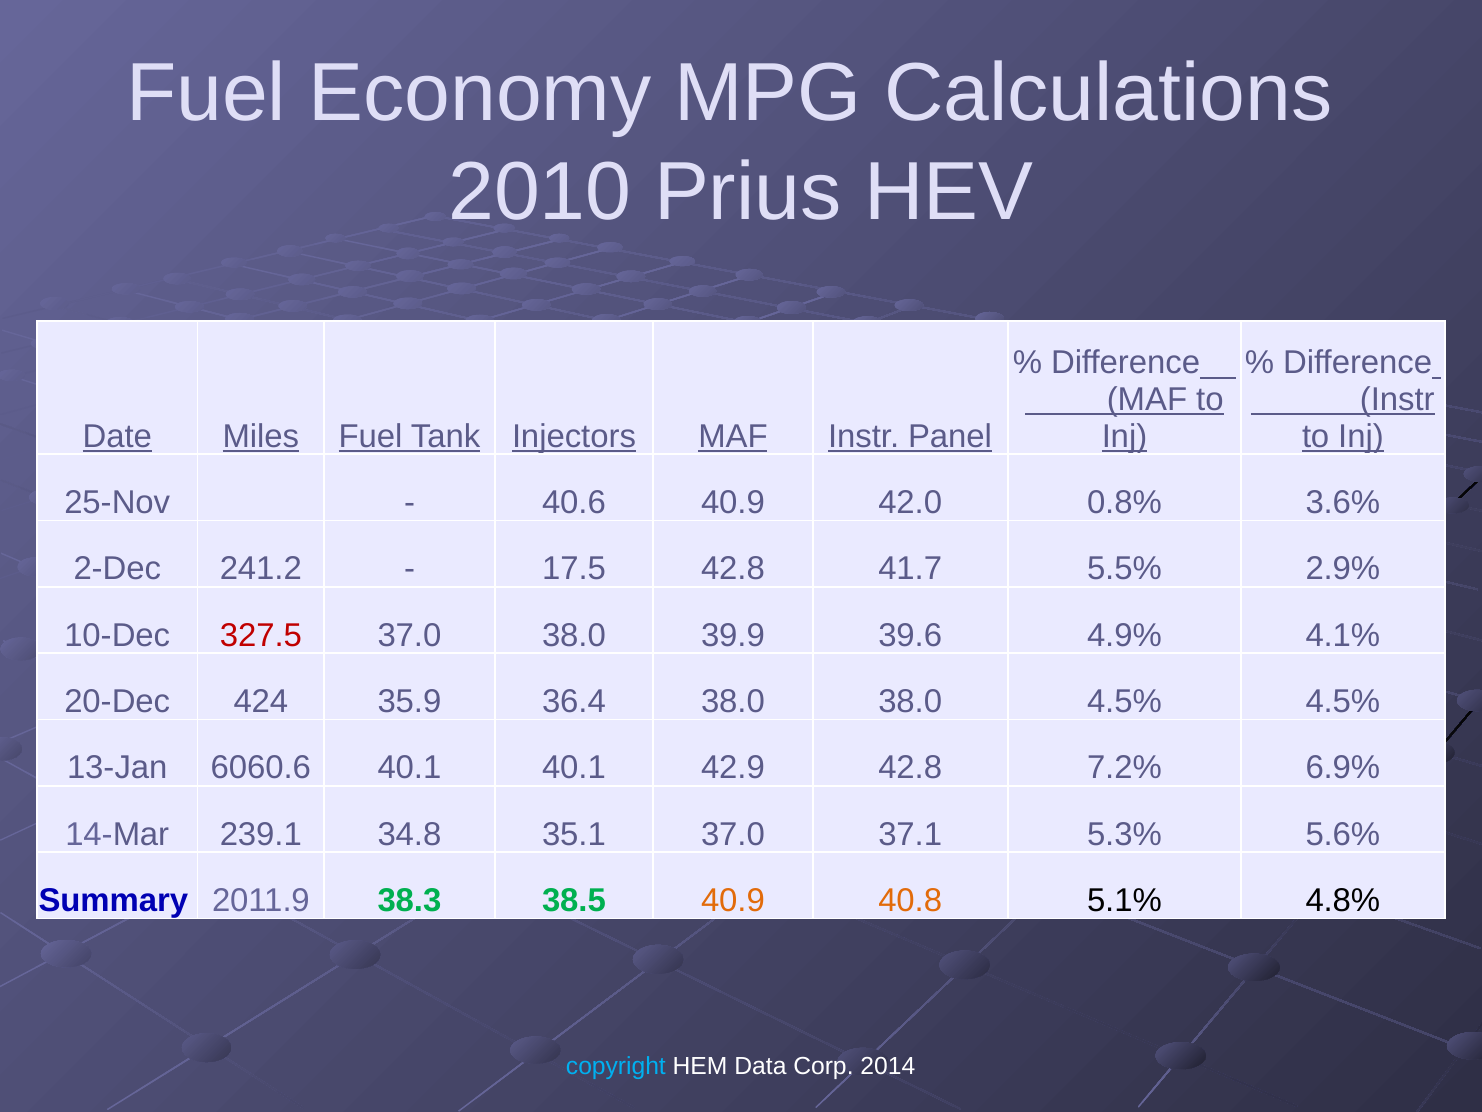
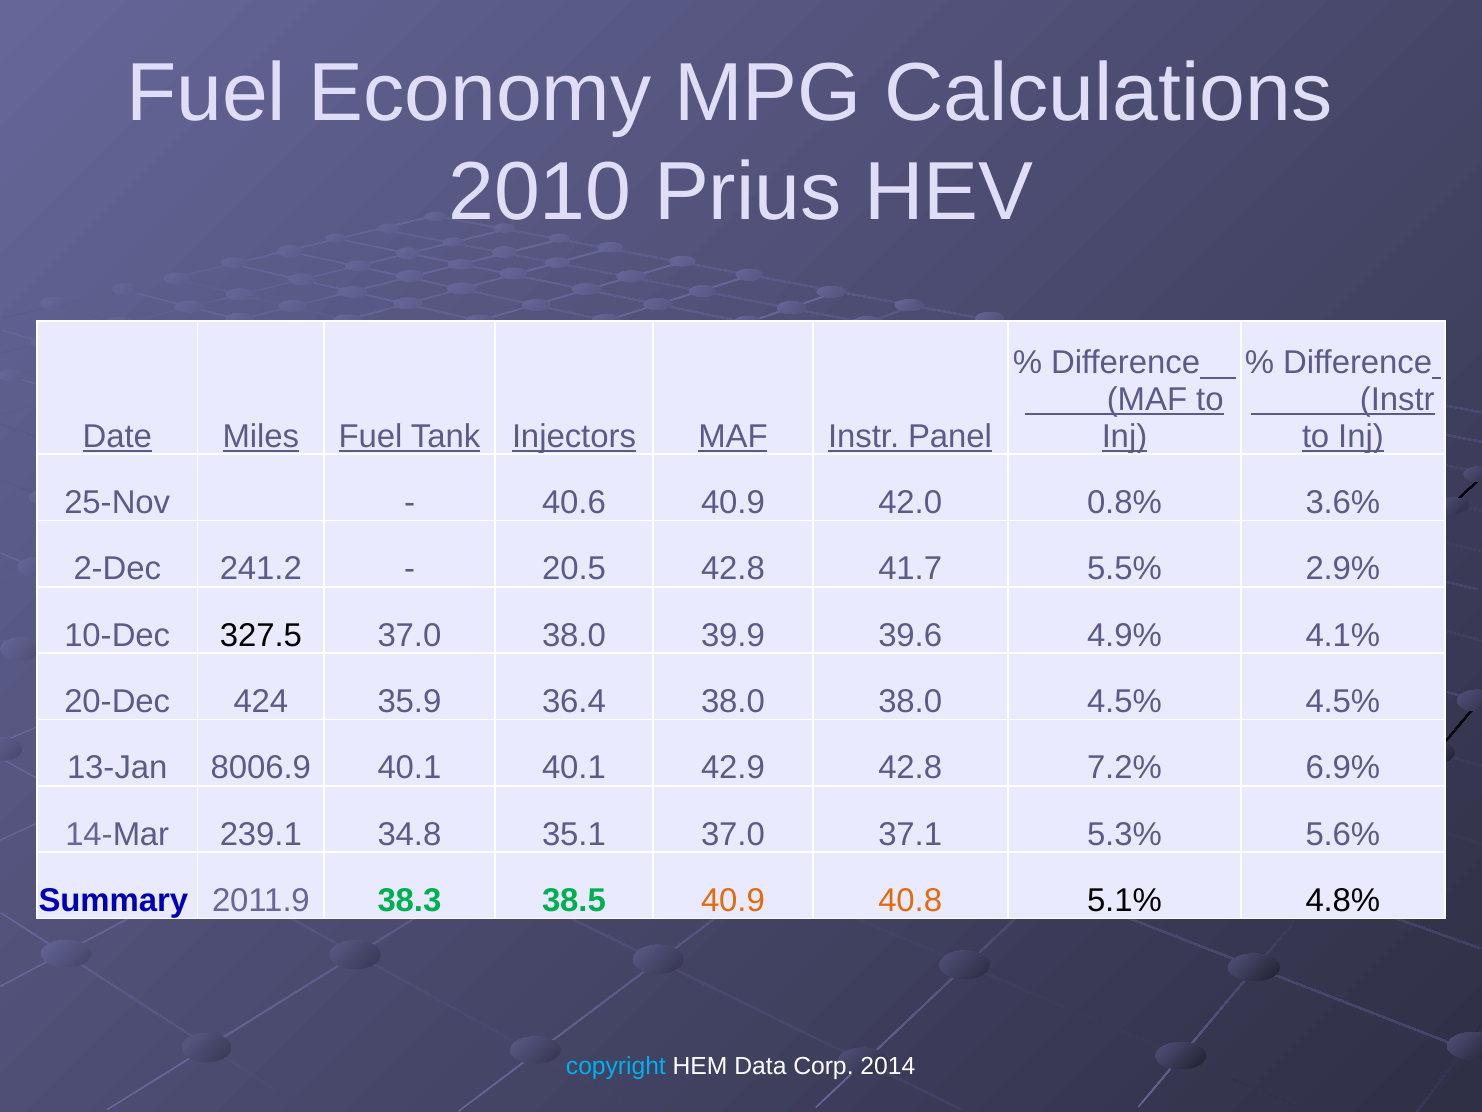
17.5: 17.5 -> 20.5 (574, 569)
327.5 colour: red -> black (261, 635)
6060.6: 6060.6 -> 8006.9 (261, 768)
